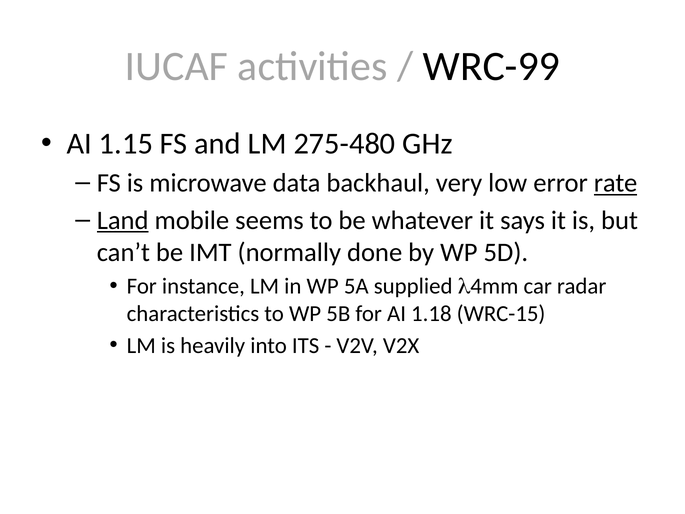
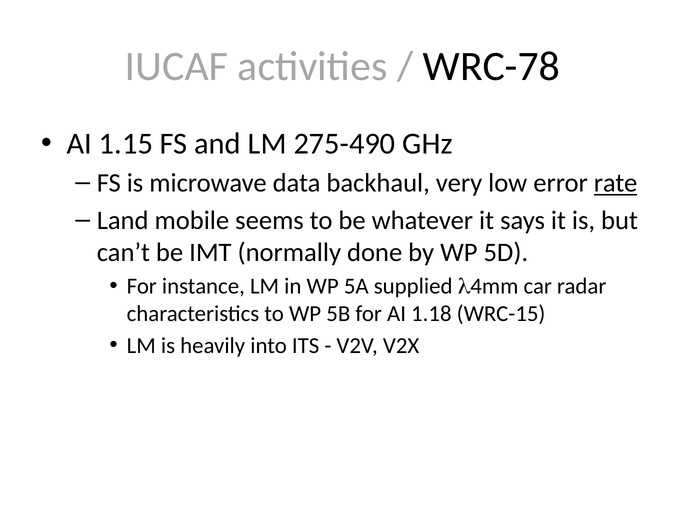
WRC-99: WRC-99 -> WRC-78 (491, 66)
275-480: 275-480 -> 275-490 (344, 144)
Land underline: present -> none (123, 220)
